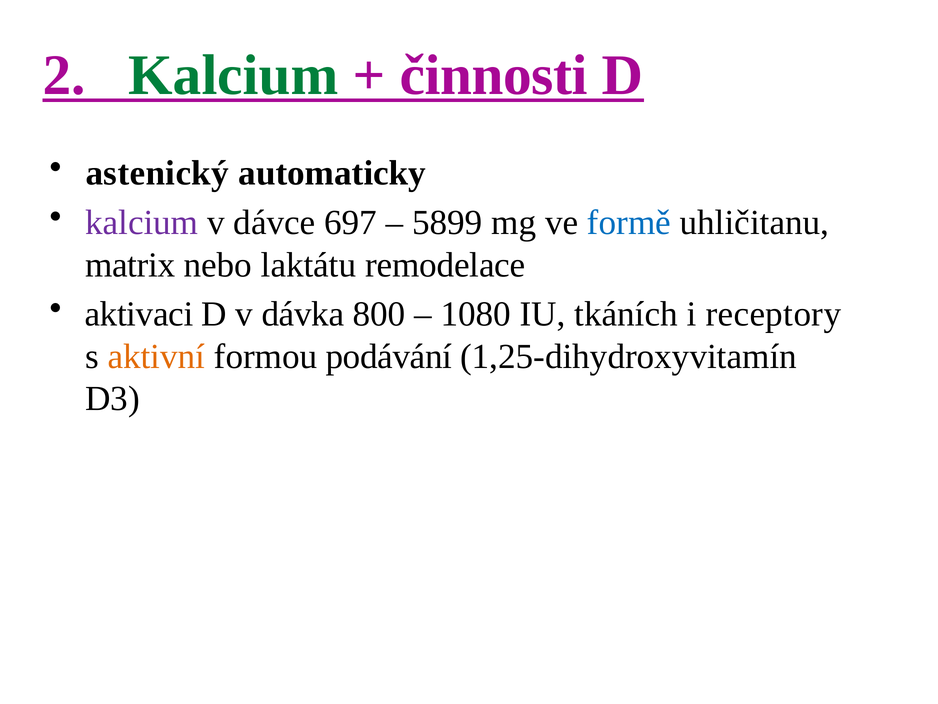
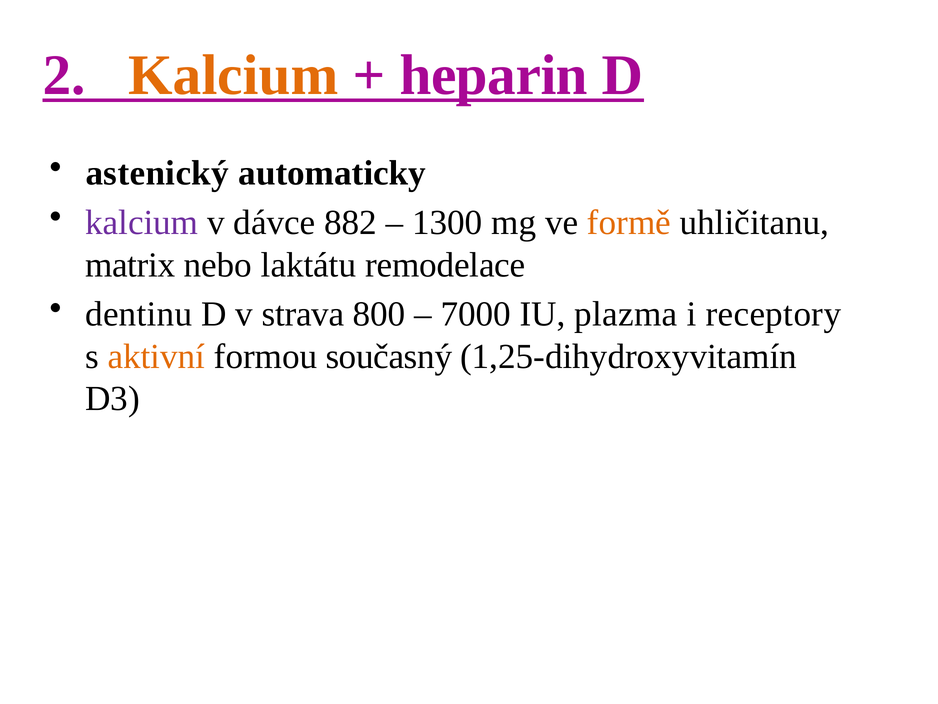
Kalcium colour: green -> orange (233, 75)
činnosti: činnosti -> heparin (494, 75)
697: 697 -> 882 (351, 222)
5899: 5899 -> 1300 (447, 222)
formě colour: blue -> orange (629, 222)
aktivaci: aktivaci -> dentinu (139, 314)
dávka: dávka -> strava (303, 314)
1080: 1080 -> 7000 (476, 314)
tkáních: tkáních -> plazma (626, 314)
podávání: podávání -> současný (389, 356)
